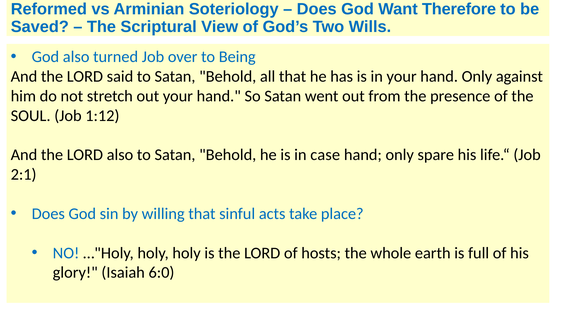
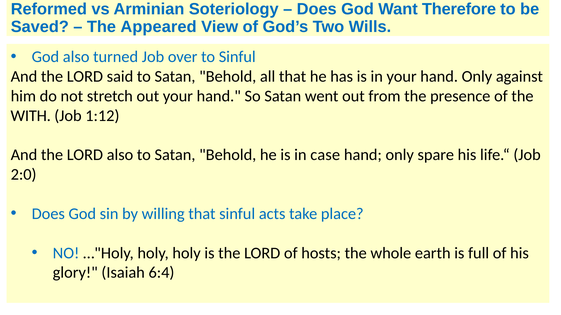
Scriptural: Scriptural -> Appeared (159, 27)
to Being: Being -> Sinful (237, 57)
SOUL: SOUL -> WITH (31, 116)
2:1: 2:1 -> 2:0 (24, 175)
6:0: 6:0 -> 6:4 (161, 273)
